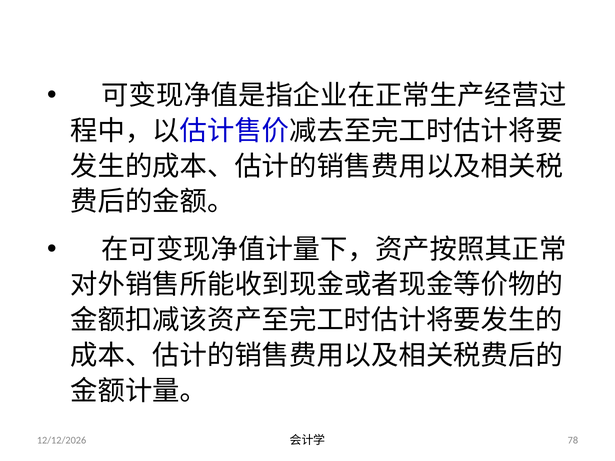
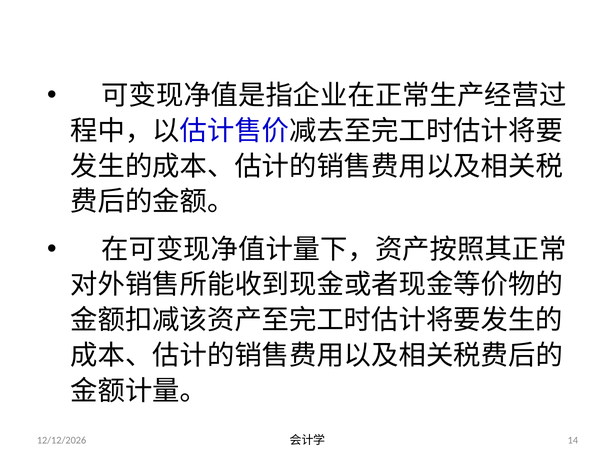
78: 78 -> 14 (573, 440)
